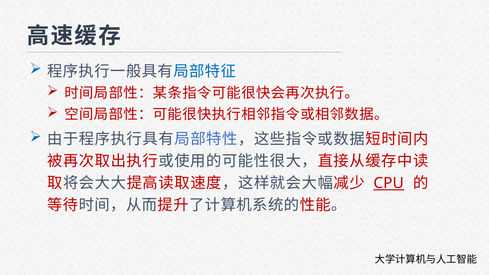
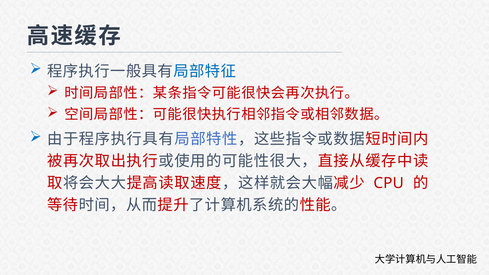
CPU underline: present -> none (389, 183)
